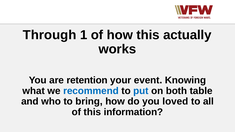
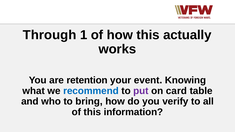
put colour: blue -> purple (141, 91)
both: both -> card (176, 91)
loved: loved -> verify (175, 102)
